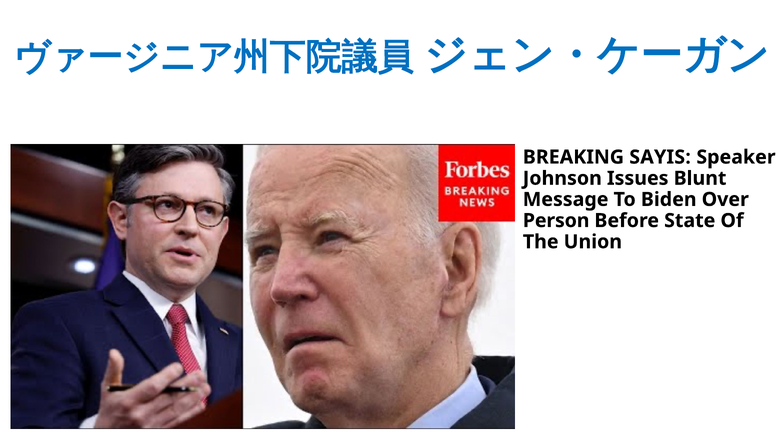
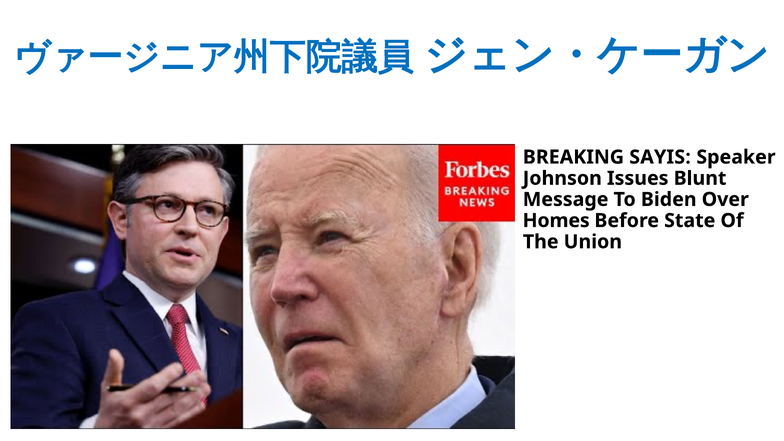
Person: Person -> Homes (556, 221)
